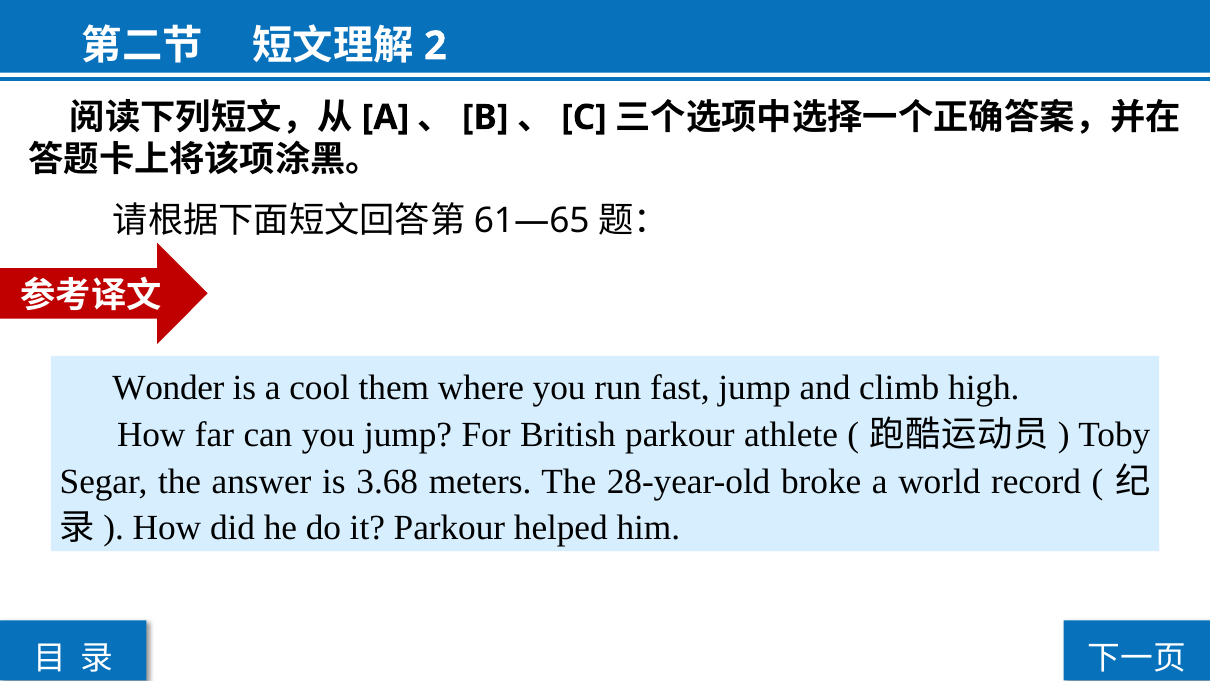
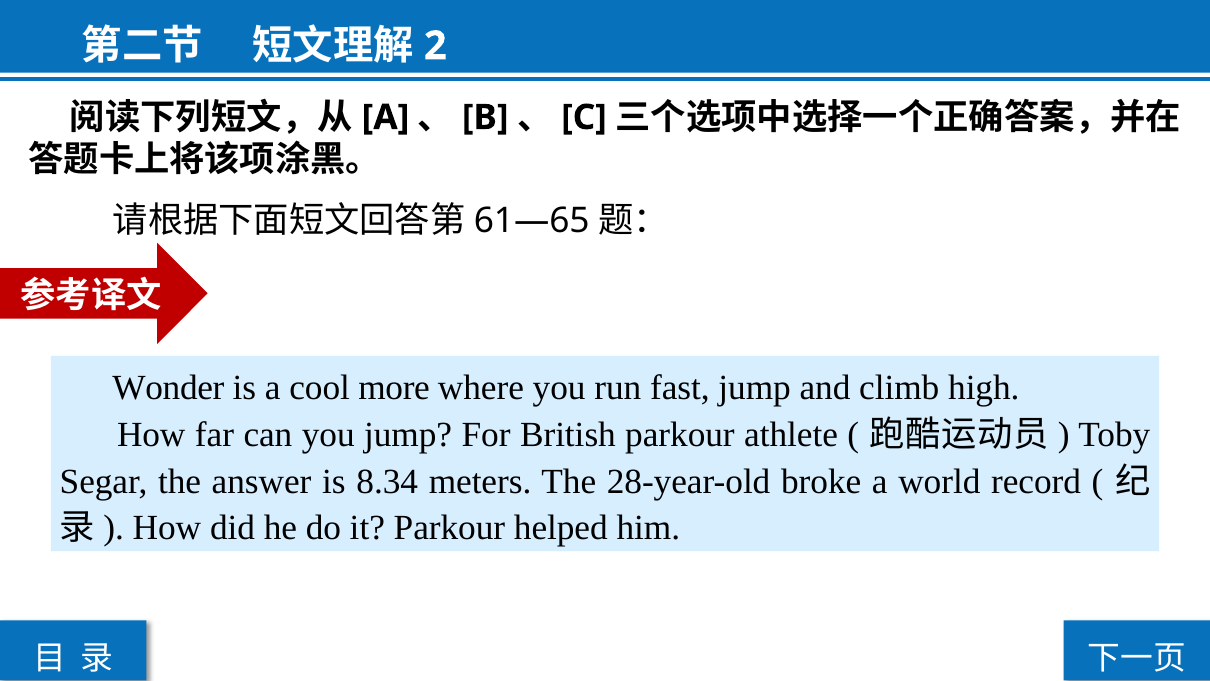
them: them -> more (394, 388)
3.68: 3.68 -> 8.34 (387, 481)
